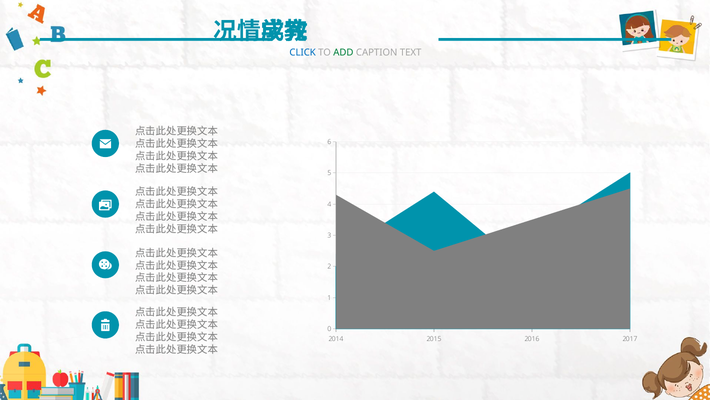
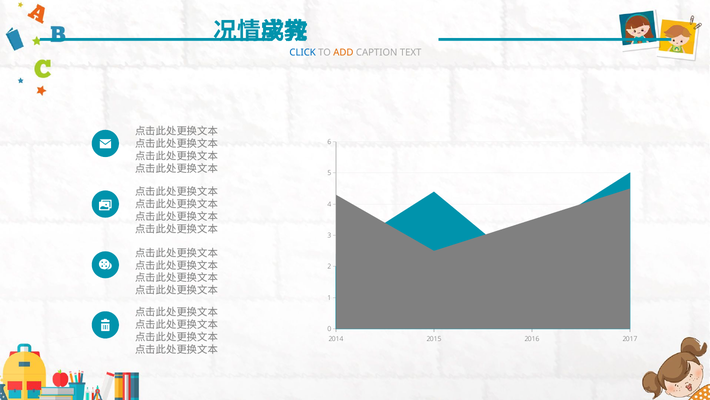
ADD colour: green -> orange (343, 53)
